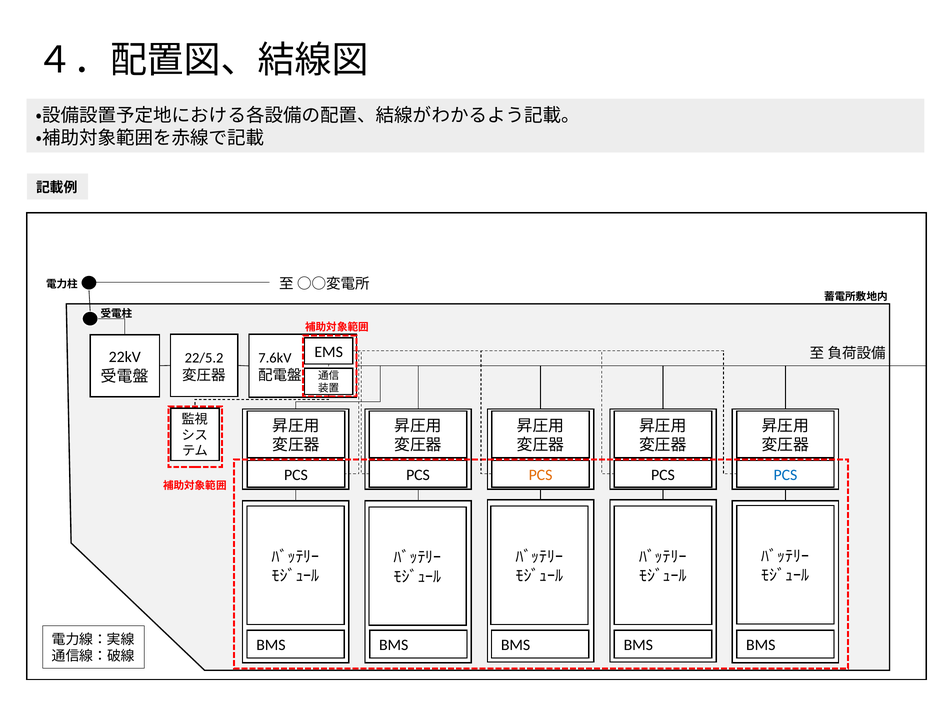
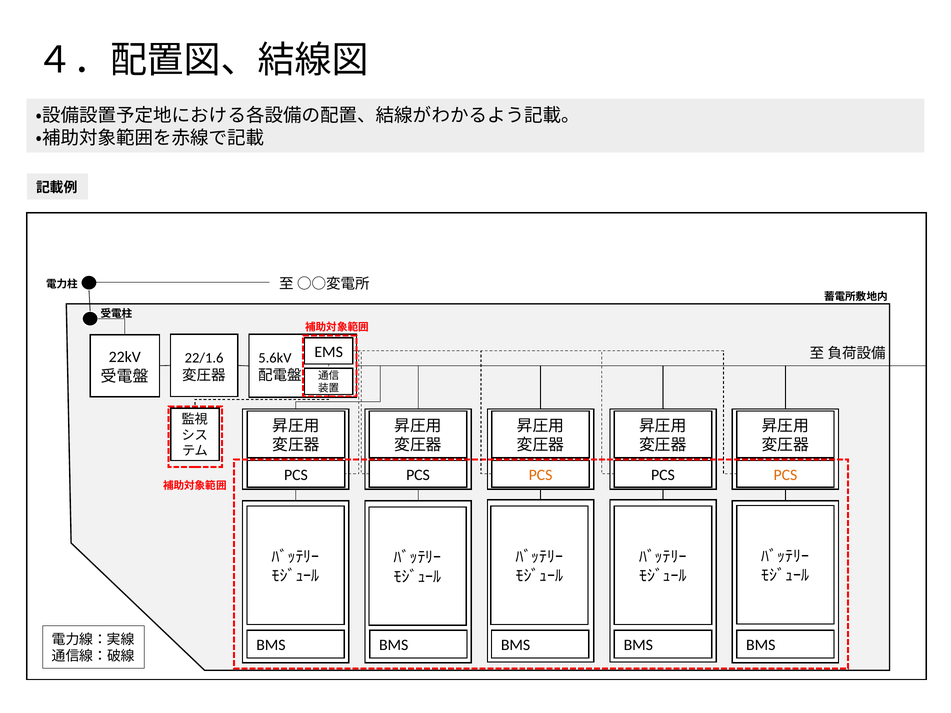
22/5.2: 22/5.2 -> 22/1.6 (204, 358)
7.6kV: 7.6kV -> 5.6kV (275, 358)
PCS colour: blue -> orange (785, 475)
